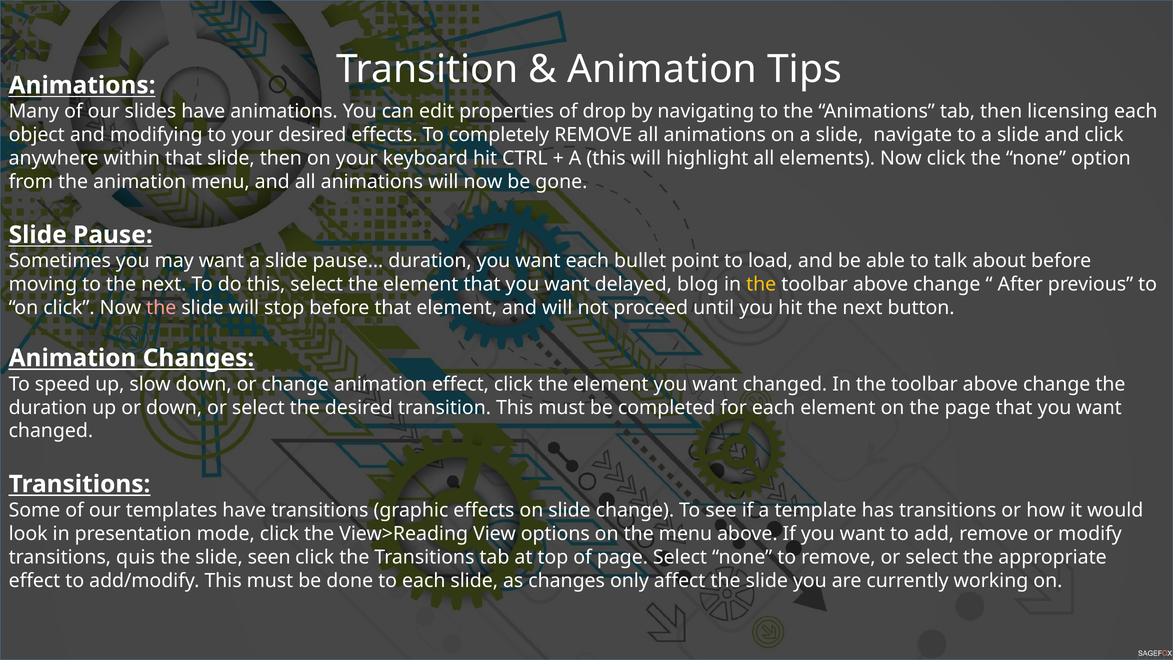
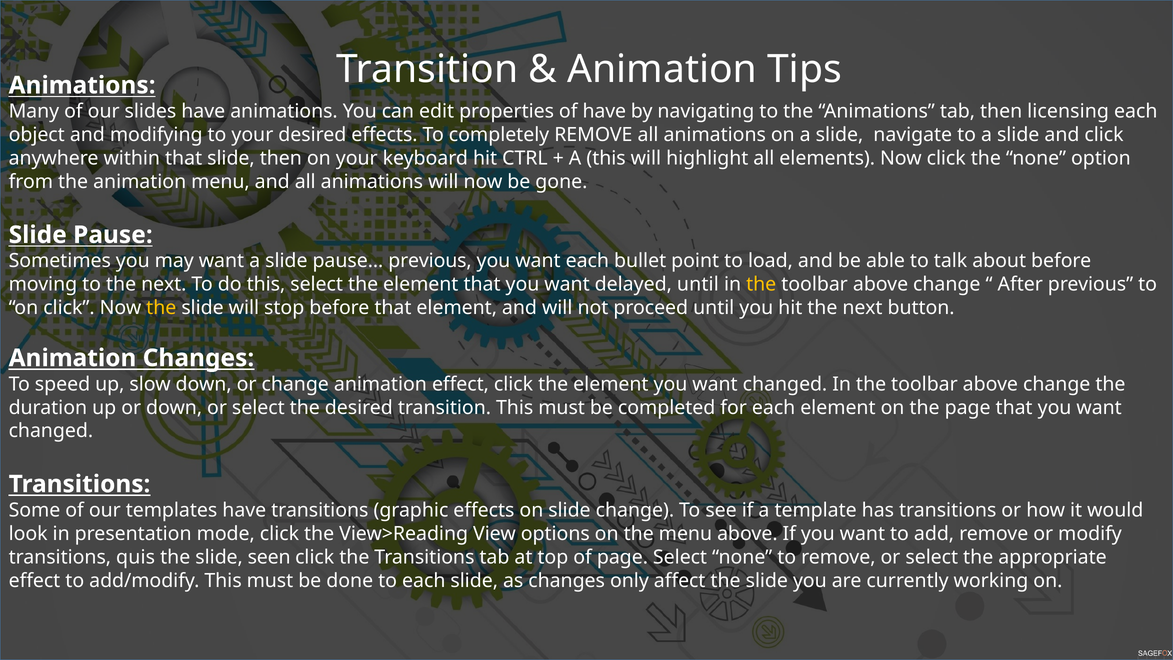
of drop: drop -> have (604, 111)
pause… duration: duration -> previous (430, 261)
delayed blog: blog -> until (698, 284)
the colour: pink -> yellow (161, 308)
